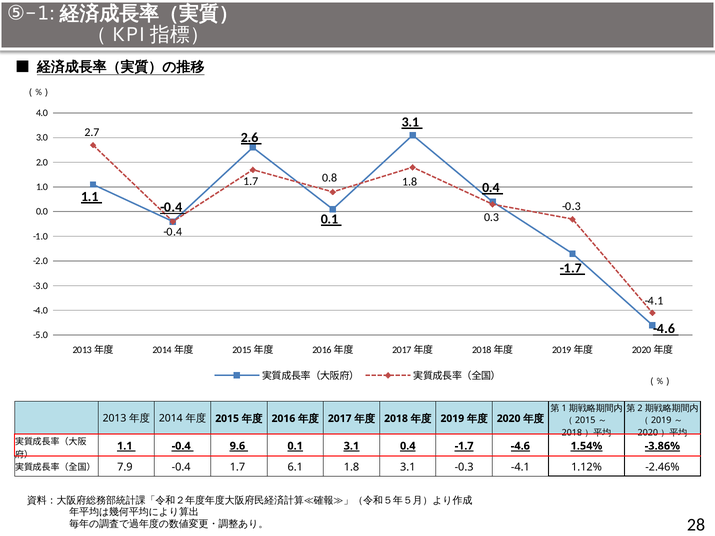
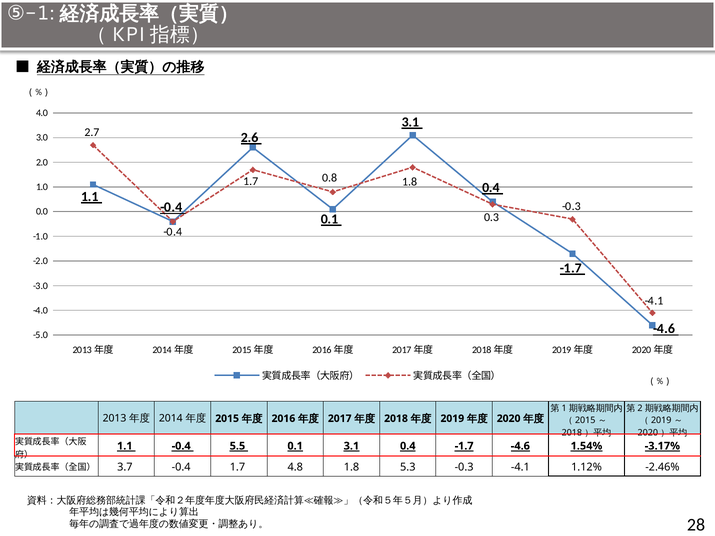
9.6: 9.6 -> 5.5 (237, 446)
-3.86%: -3.86% -> -3.17% (662, 446)
7.9: 7.9 -> 3.7 (125, 467)
6.1: 6.1 -> 4.8 (295, 467)
1.8 3.1: 3.1 -> 5.3 (408, 467)
